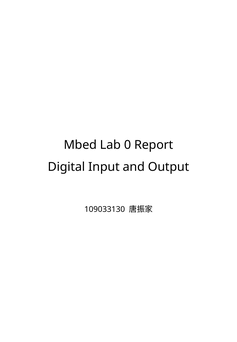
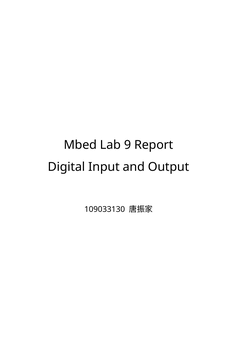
0: 0 -> 9 (128, 145)
